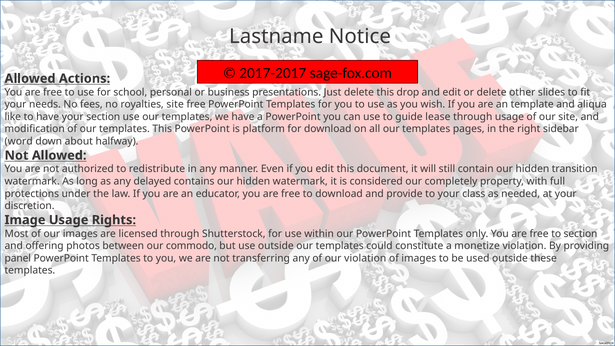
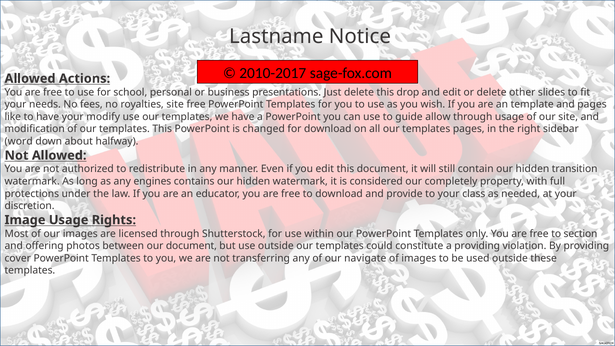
2017-2017: 2017-2017 -> 2010-2017 (273, 73)
and aliqua: aliqua -> pages (592, 105)
your section: section -> modify (103, 117)
lease: lease -> allow (438, 117)
platform: platform -> changed (264, 129)
delayed: delayed -> engines (152, 181)
our commodo: commodo -> document (191, 246)
a monetize: monetize -> providing (477, 246)
panel: panel -> cover (18, 258)
our violation: violation -> navigate (365, 258)
